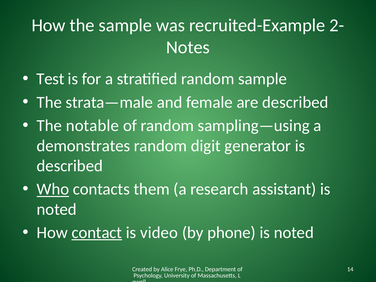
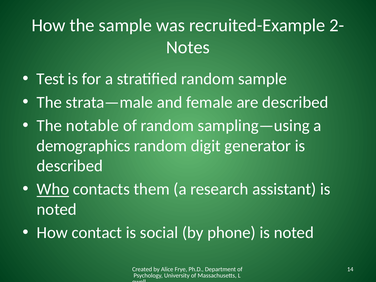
demonstrates: demonstrates -> demographics (83, 146)
contact underline: present -> none (97, 233)
video: video -> social (159, 233)
